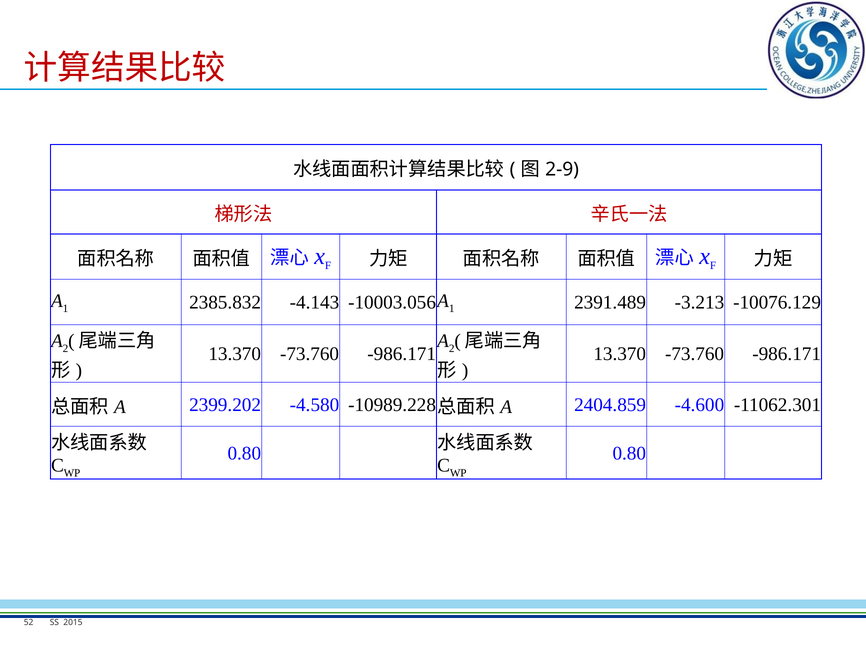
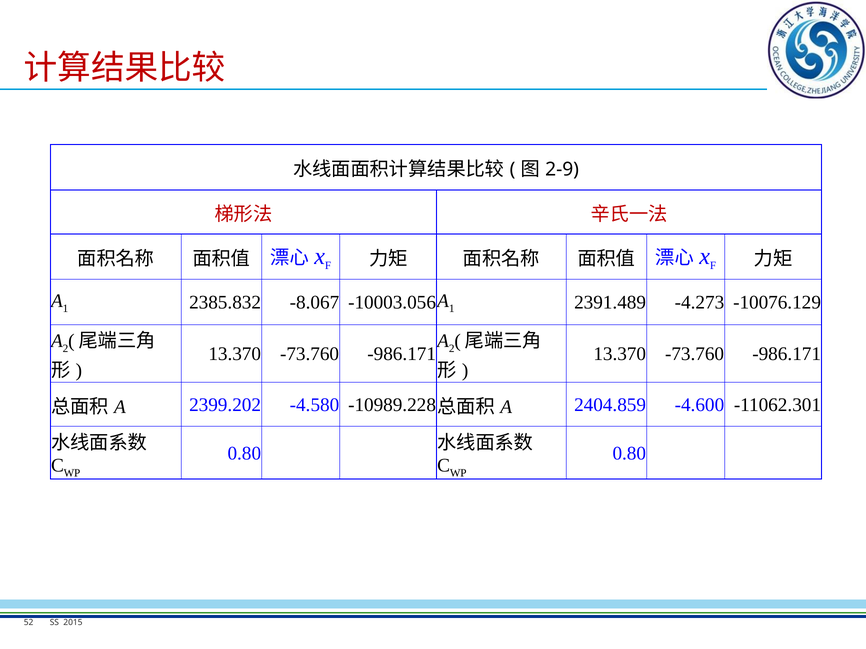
-4.143: -4.143 -> -8.067 (315, 303)
-3.213: -3.213 -> -4.273 (700, 303)
